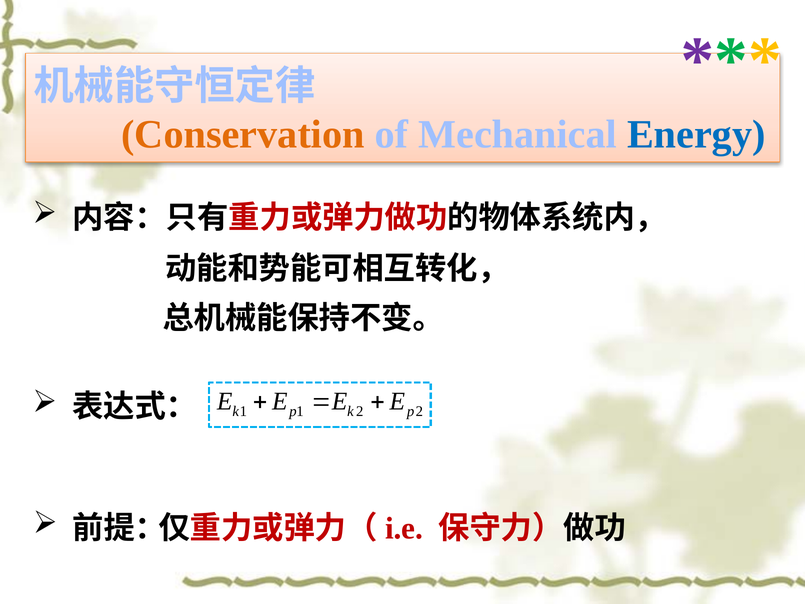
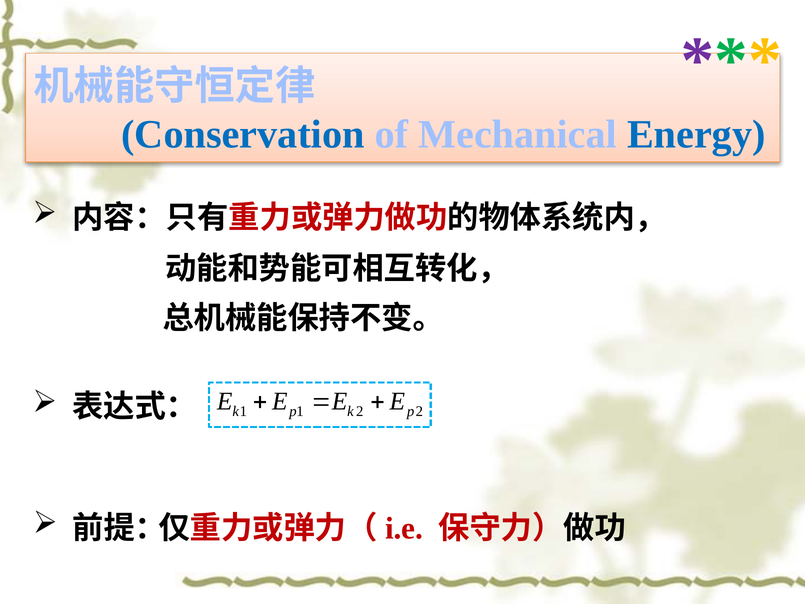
Conservation colour: orange -> blue (243, 135)
